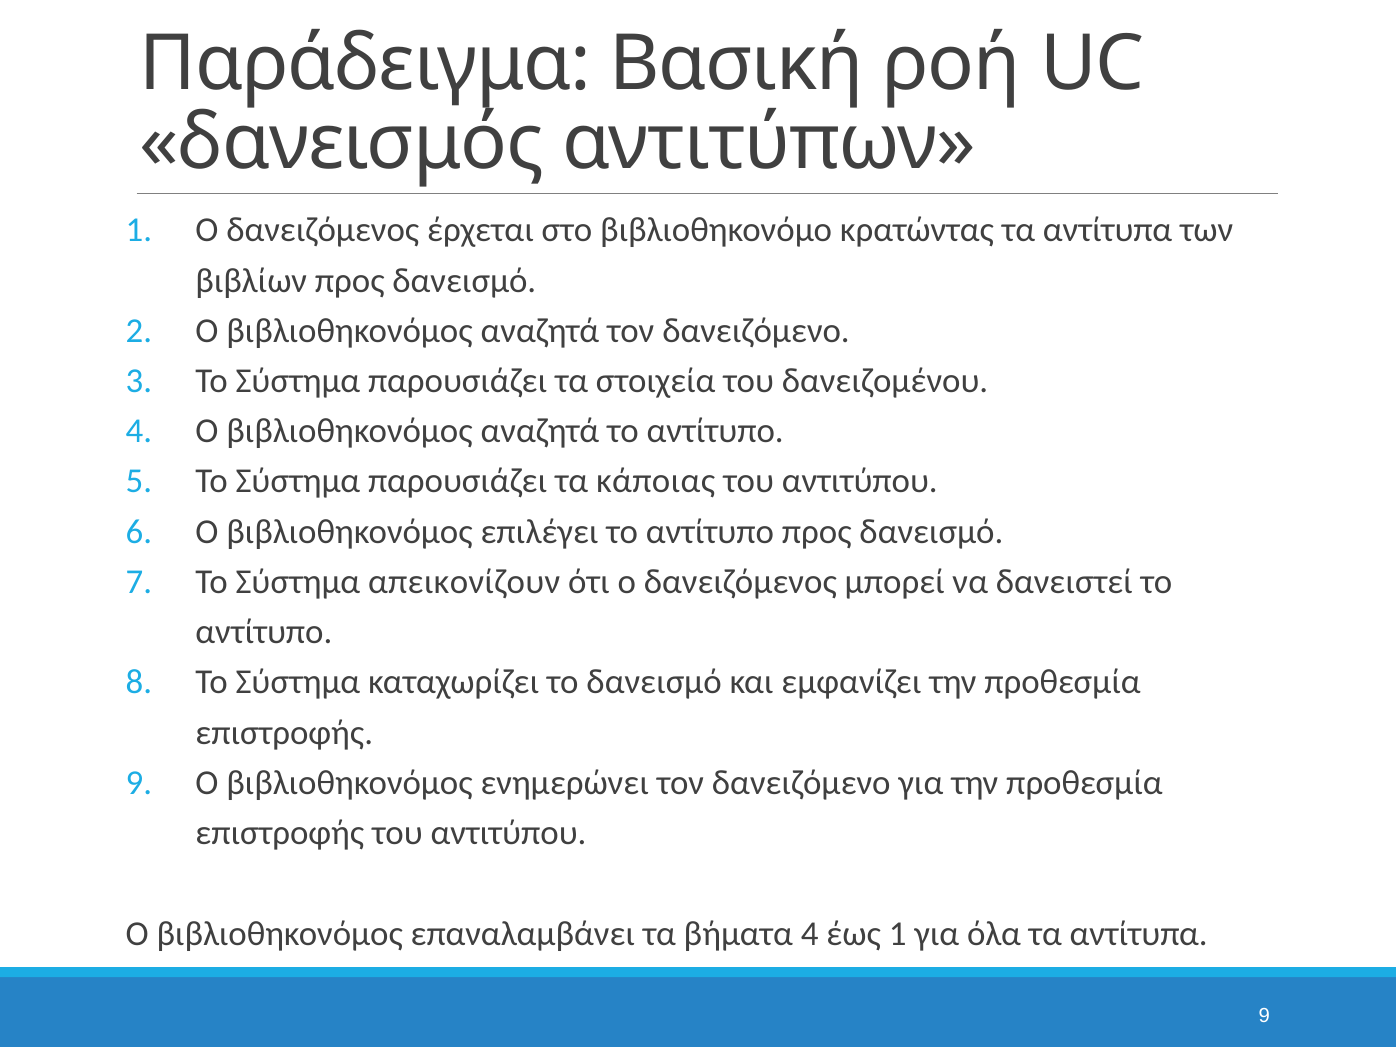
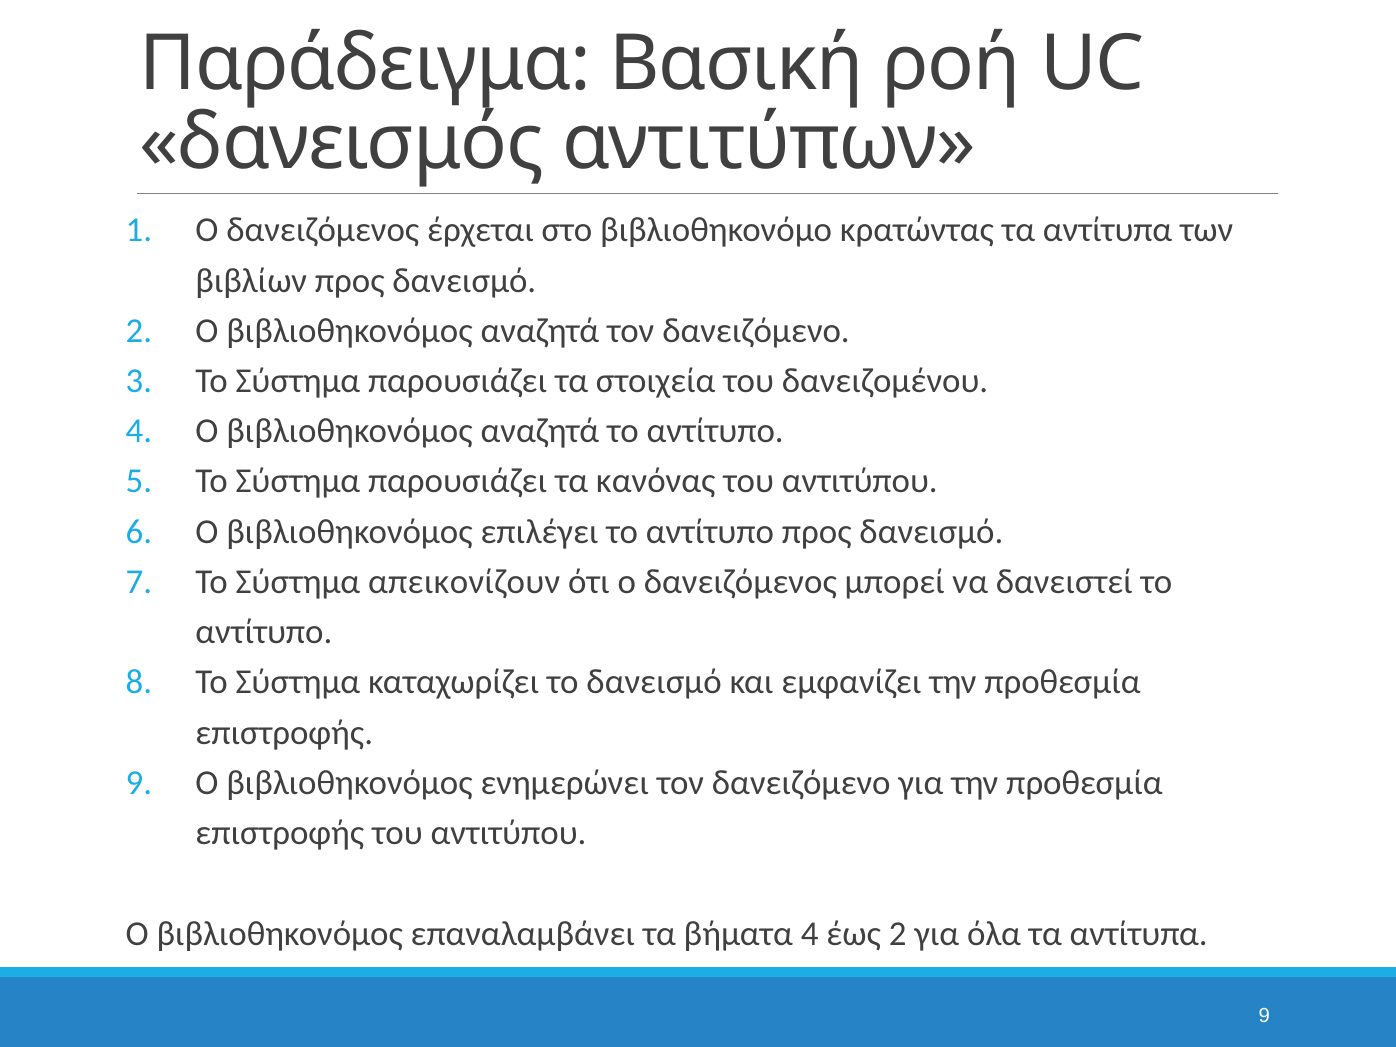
κάποιας: κάποιας -> κανόνας (656, 481)
έως 1: 1 -> 2 (898, 934)
